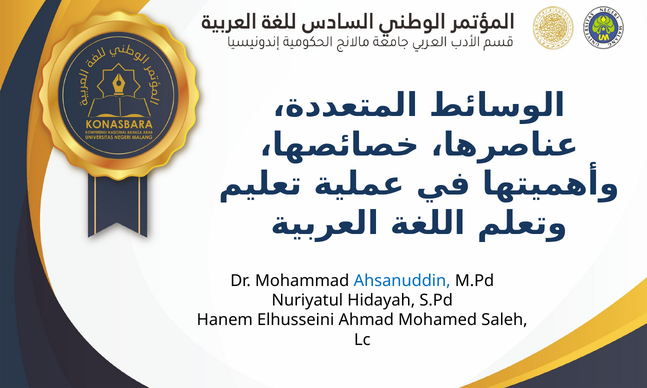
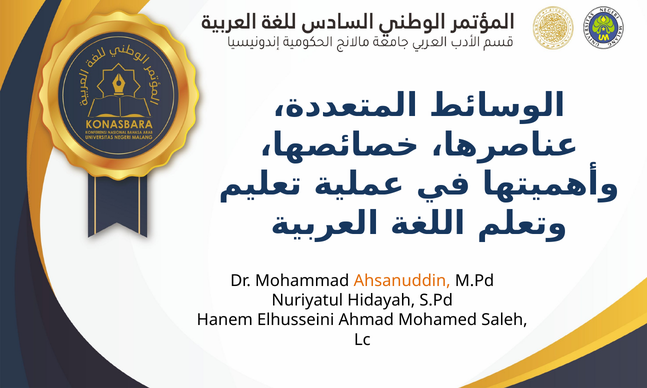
Ahsanuddin colour: blue -> orange (402, 281)
